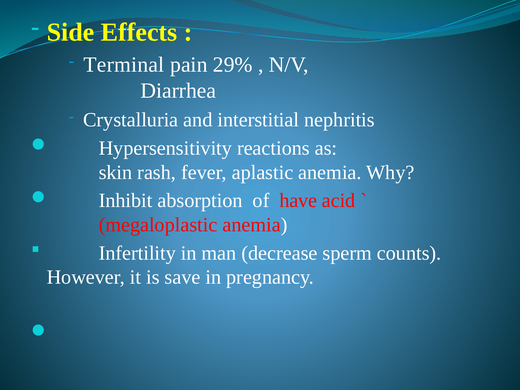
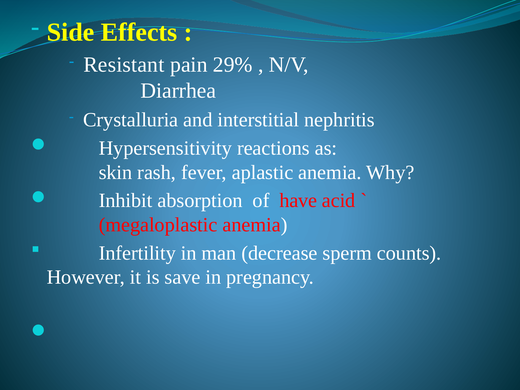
Terminal: Terminal -> Resistant (124, 65)
